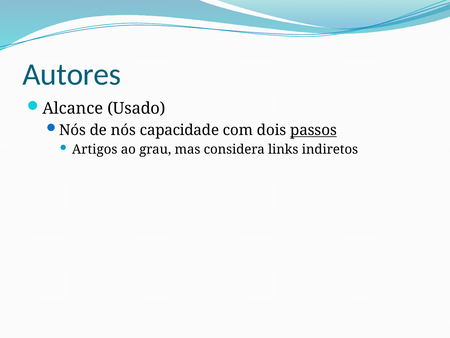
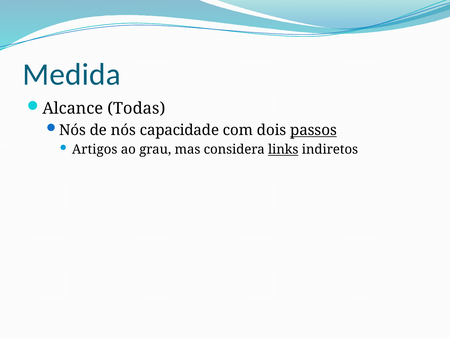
Autores: Autores -> Medida (72, 74)
Usado: Usado -> Todas (136, 108)
links underline: none -> present (283, 149)
